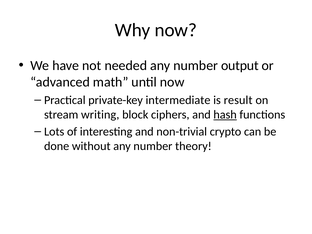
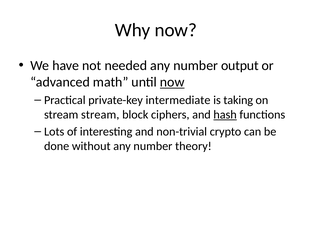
now underline: none -> present (172, 82)
result: result -> taking (238, 100)
stream writing: writing -> stream (100, 115)
